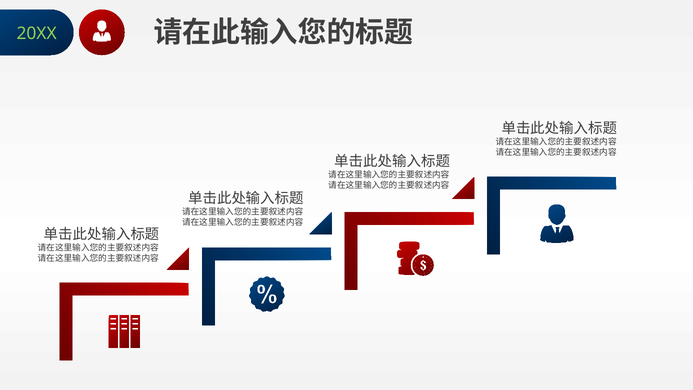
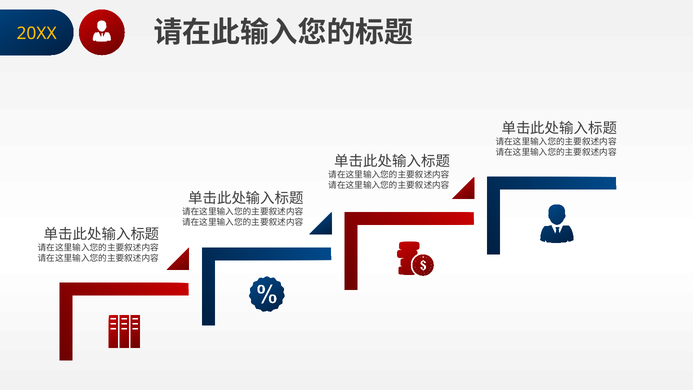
20XX colour: light green -> yellow (37, 34)
